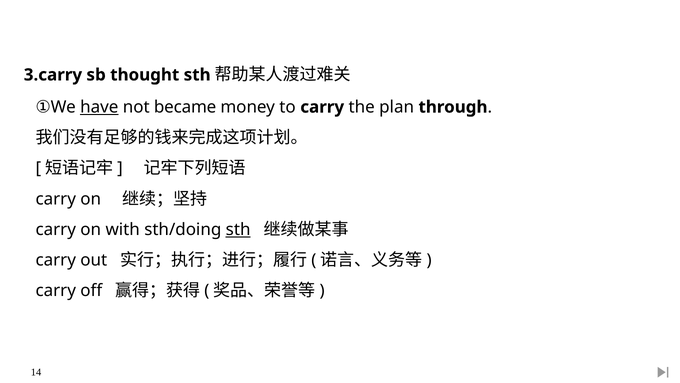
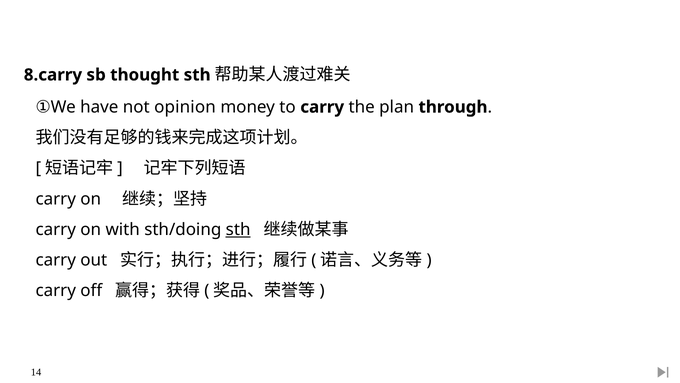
3.carry: 3.carry -> 8.carry (53, 75)
have underline: present -> none (99, 107)
became: became -> opinion (185, 107)
